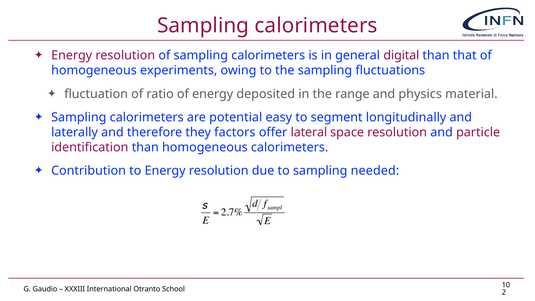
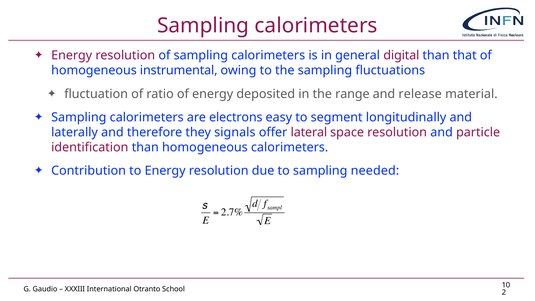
experiments: experiments -> instrumental (179, 70)
physics: physics -> release (420, 94)
potential: potential -> electrons (236, 117)
factors: factors -> signals (235, 132)
